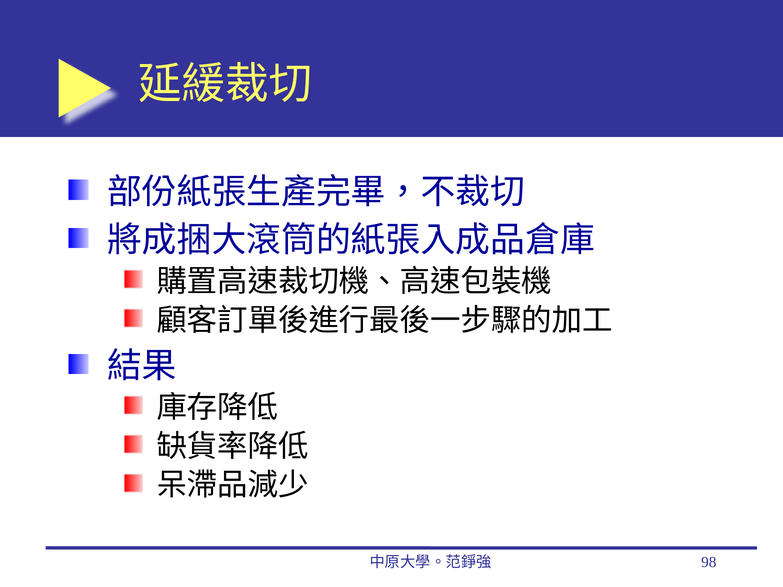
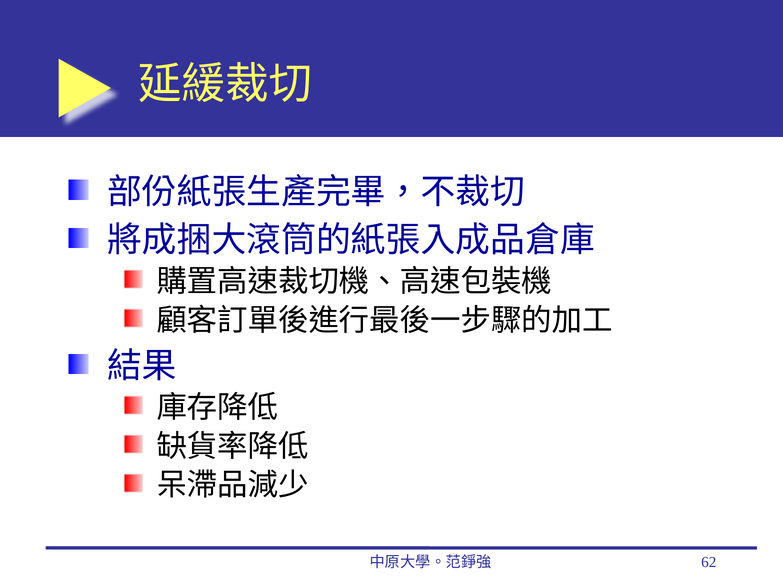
98: 98 -> 62 (709, 562)
